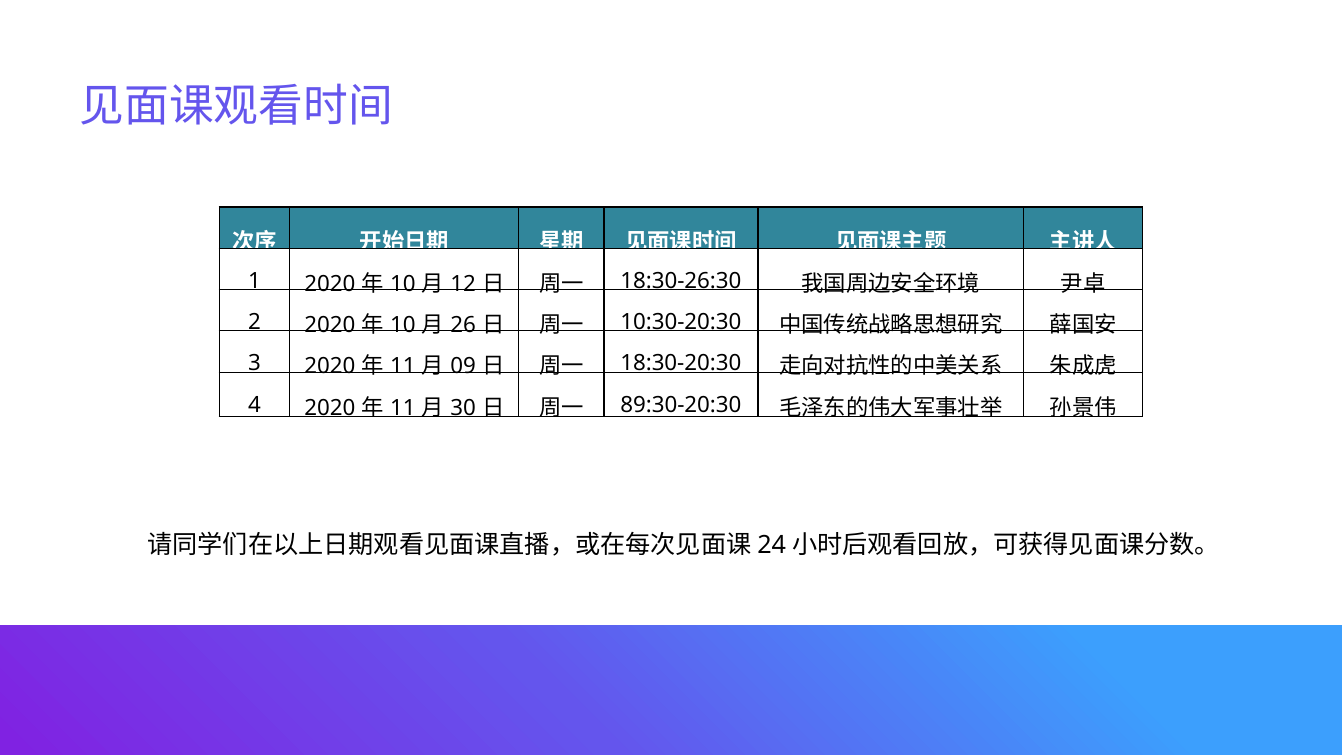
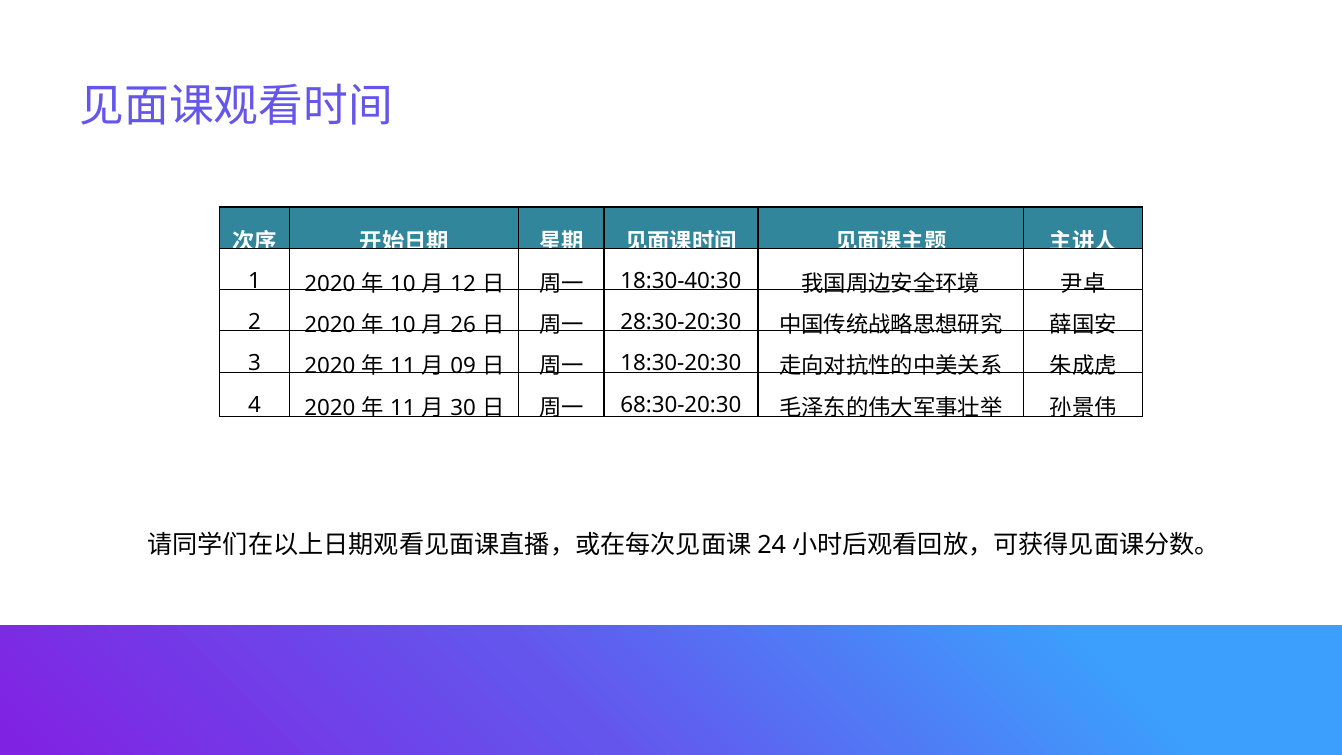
18:30-26:30: 18:30-26:30 -> 18:30-40:30 (681, 281)
10:30-20:30: 10:30-20:30 -> 28:30-20:30 (681, 322)
89:30-20:30: 89:30-20:30 -> 68:30-20:30 (681, 405)
